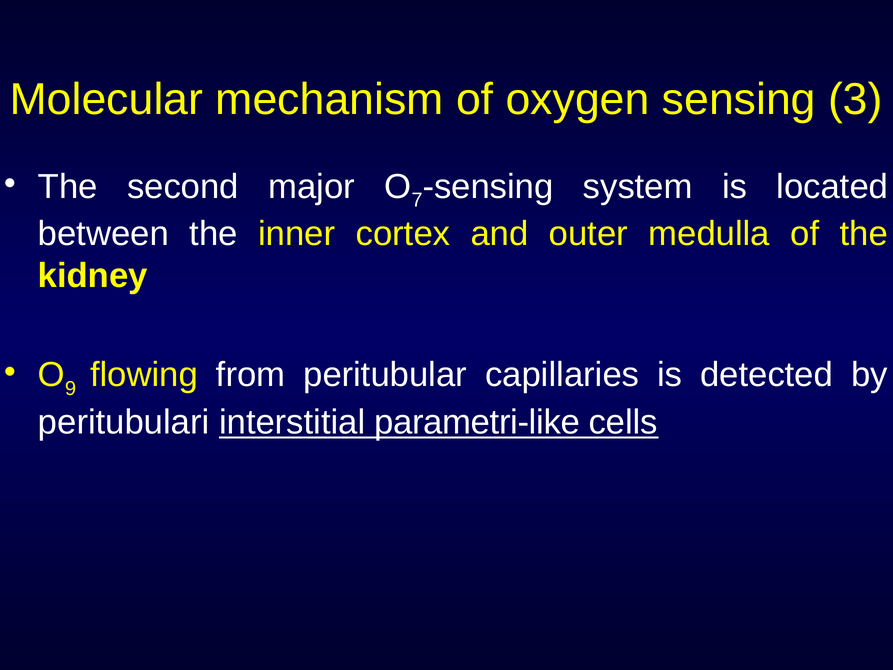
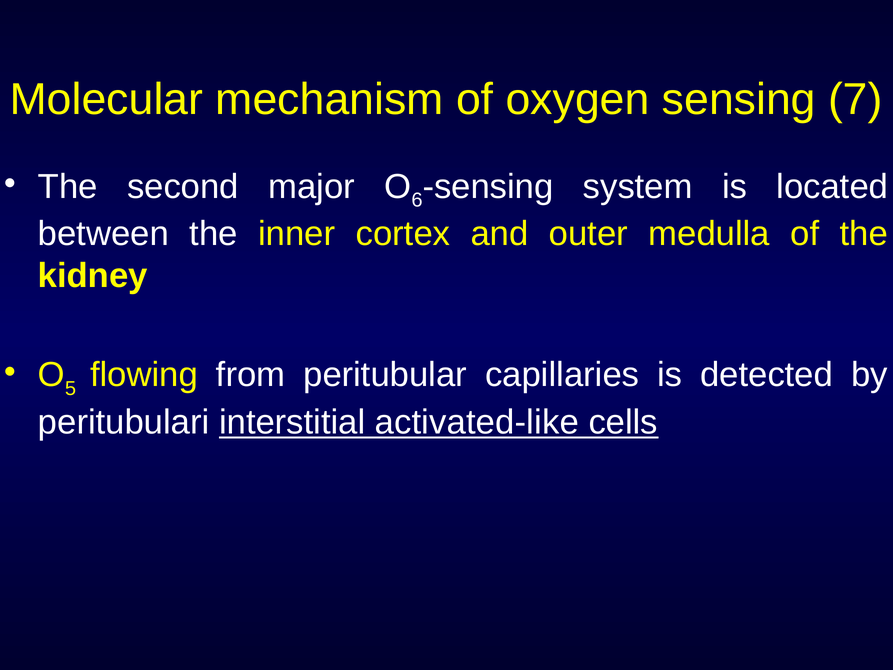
3: 3 -> 7 (855, 99)
7: 7 -> 6 (417, 200)
9: 9 -> 5 (70, 388)
parametri-like: parametri-like -> activated-like (477, 422)
